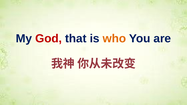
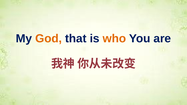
God colour: red -> orange (49, 39)
